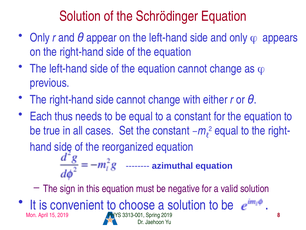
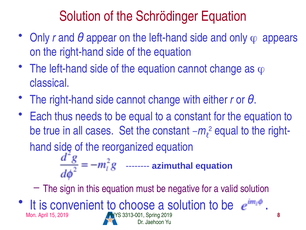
previous: previous -> classical (50, 83)
